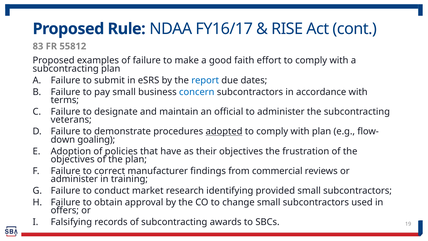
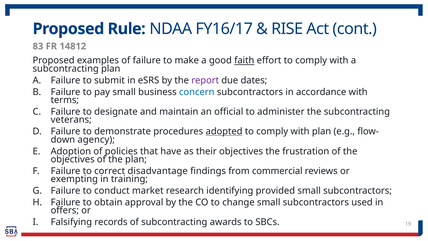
55812: 55812 -> 14812 (73, 46)
faith underline: none -> present (244, 60)
report colour: blue -> purple (205, 80)
goaling: goaling -> agency (96, 139)
manufacturer: manufacturer -> disadvantage (158, 171)
administer: administer -> exempting (74, 179)
